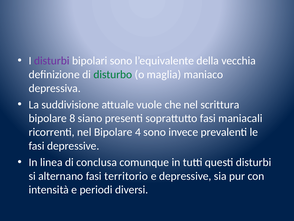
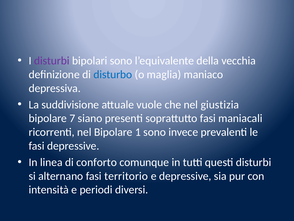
disturbo colour: green -> blue (113, 74)
scrittura: scrittura -> giustizia (220, 104)
8: 8 -> 7 (72, 118)
4: 4 -> 1 (138, 132)
conclusa: conclusa -> conforto (97, 162)
